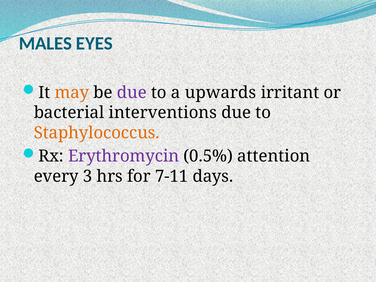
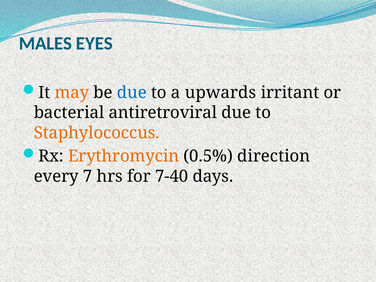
due colour: purple -> blue (132, 93)
interventions: interventions -> antiretroviral (163, 113)
Erythromycin colour: purple -> orange (124, 156)
attention: attention -> direction (274, 156)
3: 3 -> 7 (88, 176)
7-11: 7-11 -> 7-40 (172, 176)
